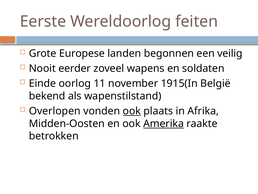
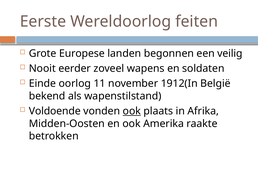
1915(In: 1915(In -> 1912(In (179, 83)
Overlopen: Overlopen -> Voldoende (55, 111)
Amerika underline: present -> none (164, 123)
